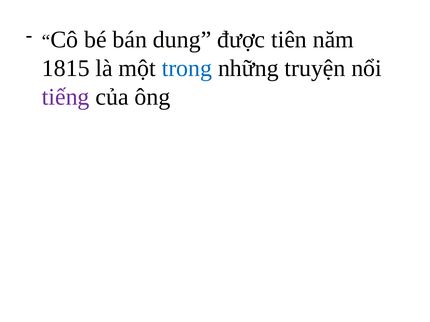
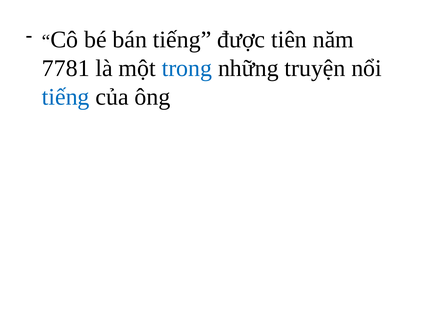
bán dung: dung -> tiếng (182, 40)
1815: 1815 -> 7781 (66, 68)
tiếng colour: purple -> blue (66, 97)
